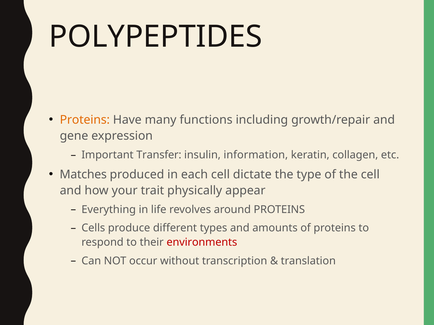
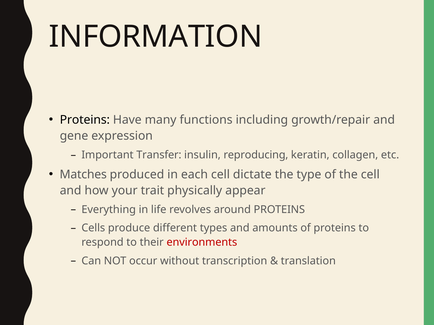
POLYPEPTIDES: POLYPEPTIDES -> INFORMATION (156, 37)
Proteins colour: orange -> black (85, 120)
information: information -> reproducing (256, 155)
